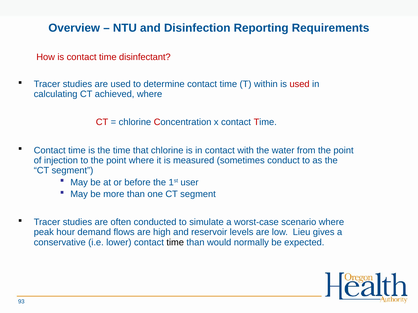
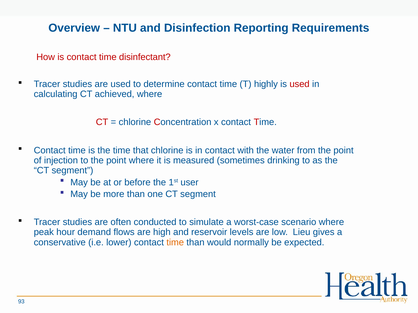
within: within -> highly (266, 84)
conduct: conduct -> drinking (283, 161)
time colour: black -> orange (175, 243)
